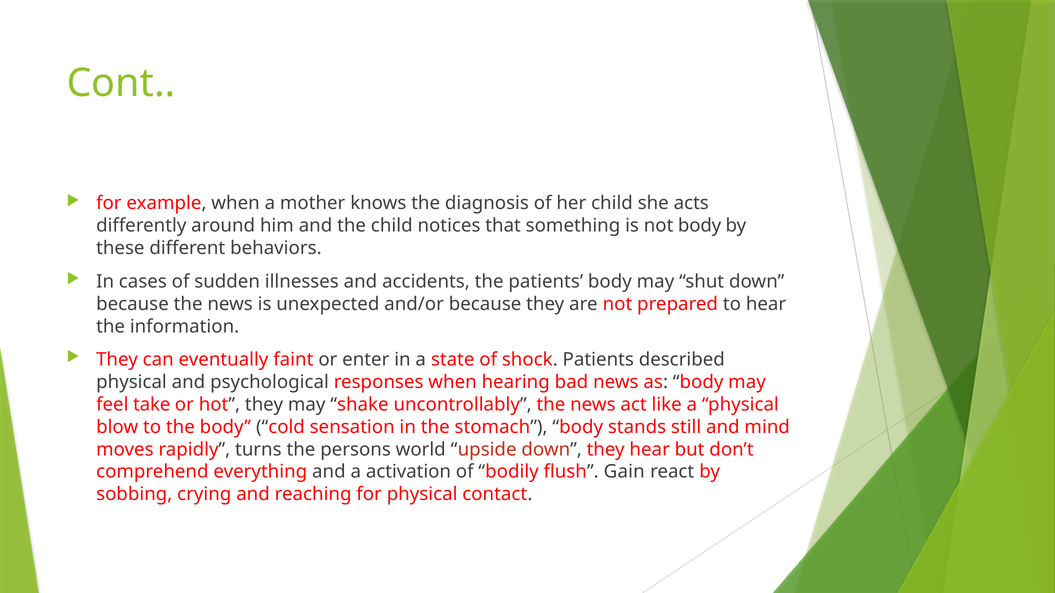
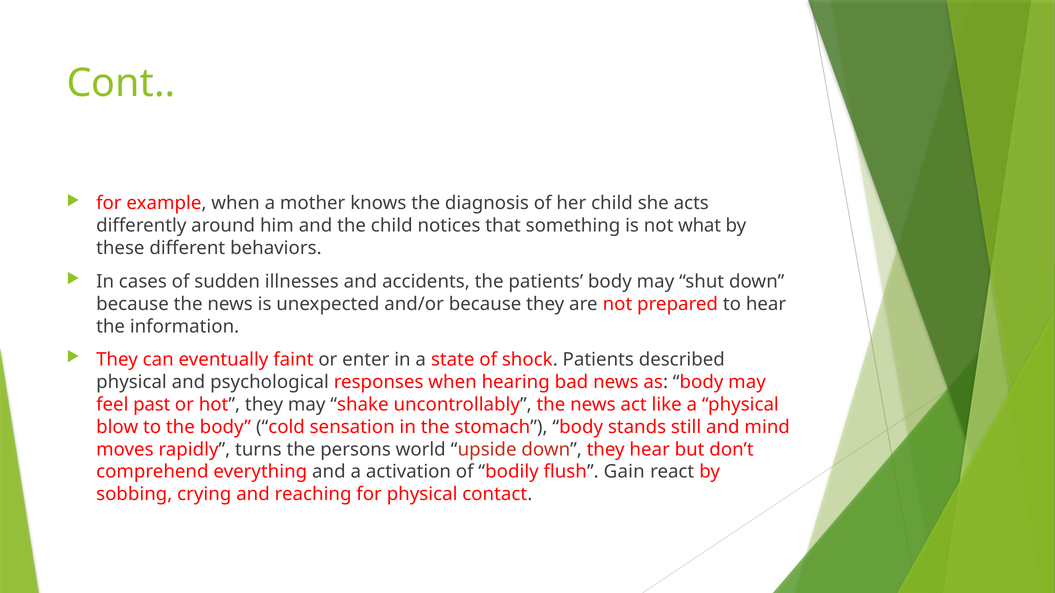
not body: body -> what (700, 226)
take: take -> past (152, 405)
